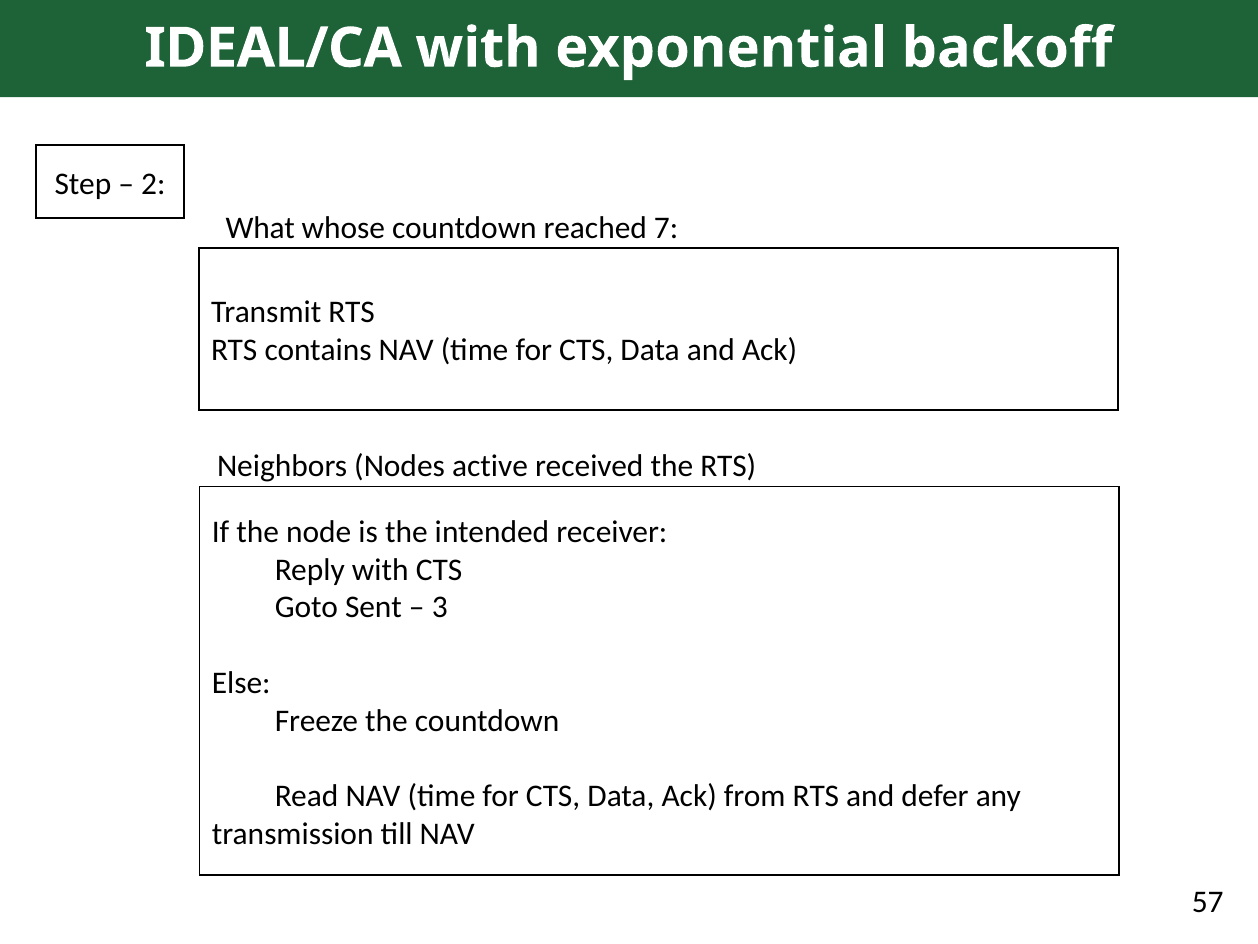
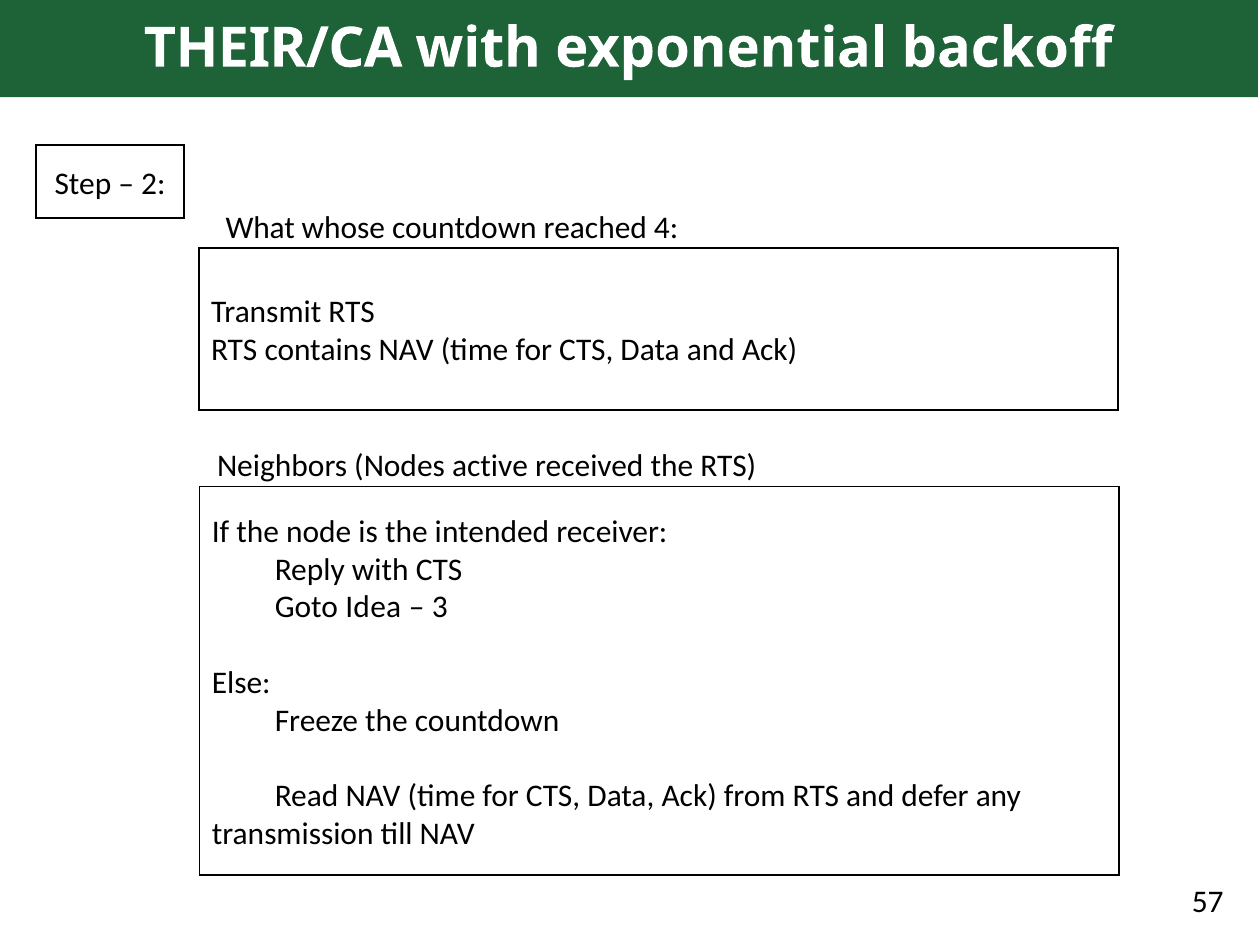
IDEAL/CA: IDEAL/CA -> THEIR/CA (273, 48)
7: 7 -> 4 (666, 228)
Sent: Sent -> Idea (373, 607)
